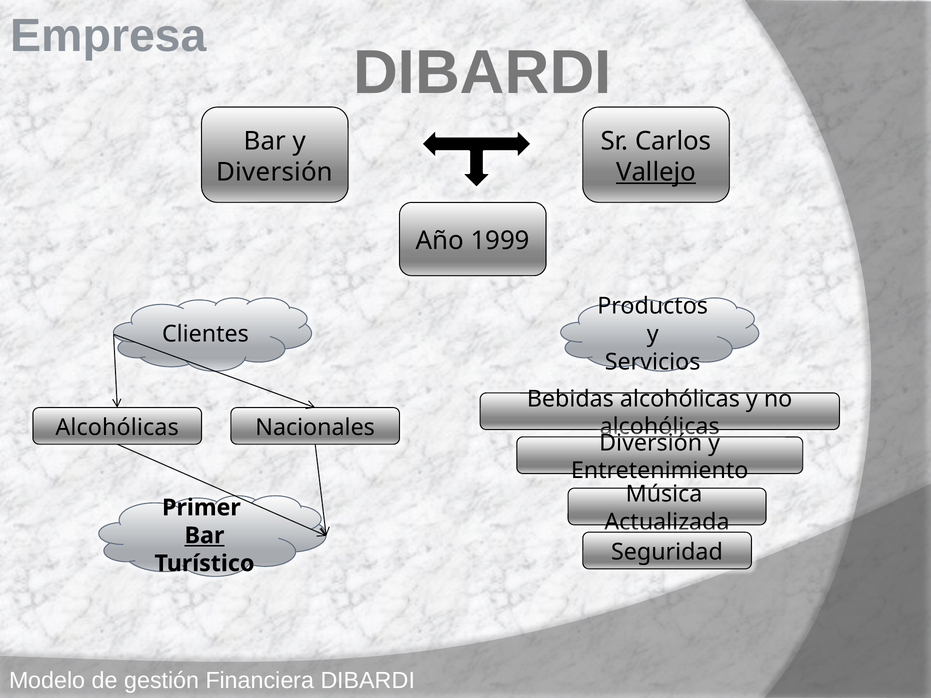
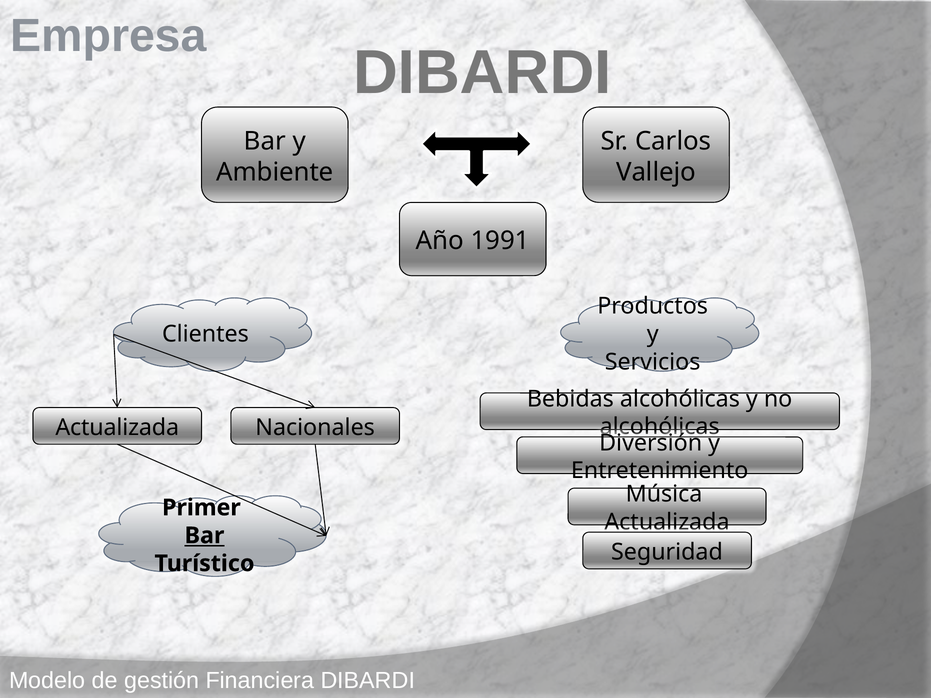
Diversión: Diversión -> Ambiente (275, 172)
Vallejo underline: present -> none (656, 172)
1999: 1999 -> 1991 (500, 241)
Alcohólicas: Alcohólicas -> Actualizada (117, 428)
